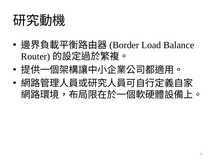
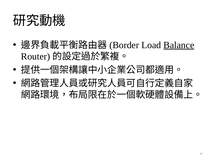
Balance underline: none -> present (179, 45)
